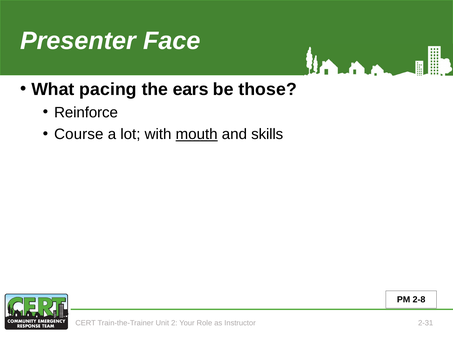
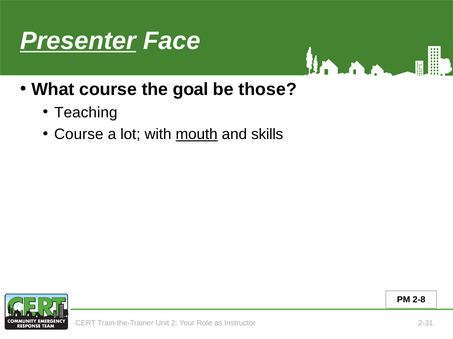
Presenter underline: none -> present (78, 41)
What pacing: pacing -> course (108, 89)
ears: ears -> goal (191, 89)
Reinforce: Reinforce -> Teaching (86, 113)
